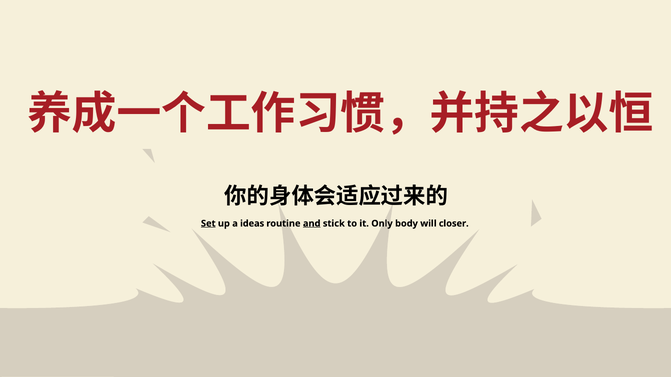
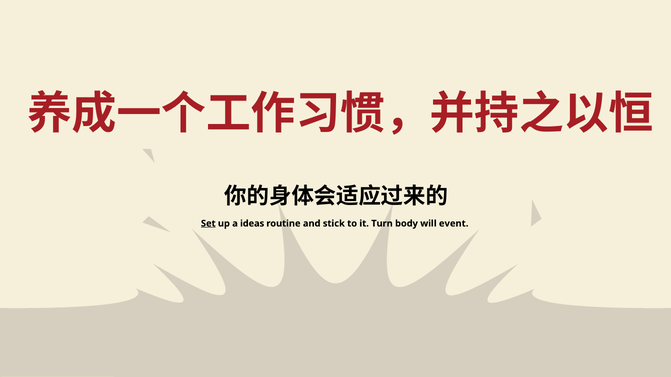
and underline: present -> none (312, 224)
Only: Only -> Turn (382, 224)
closer: closer -> event (454, 224)
